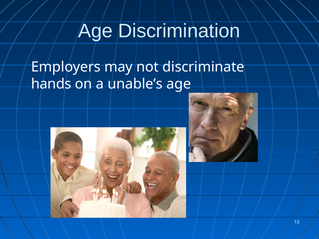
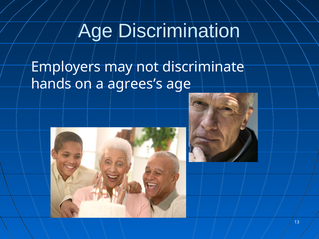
unable’s: unable’s -> agrees’s (135, 84)
